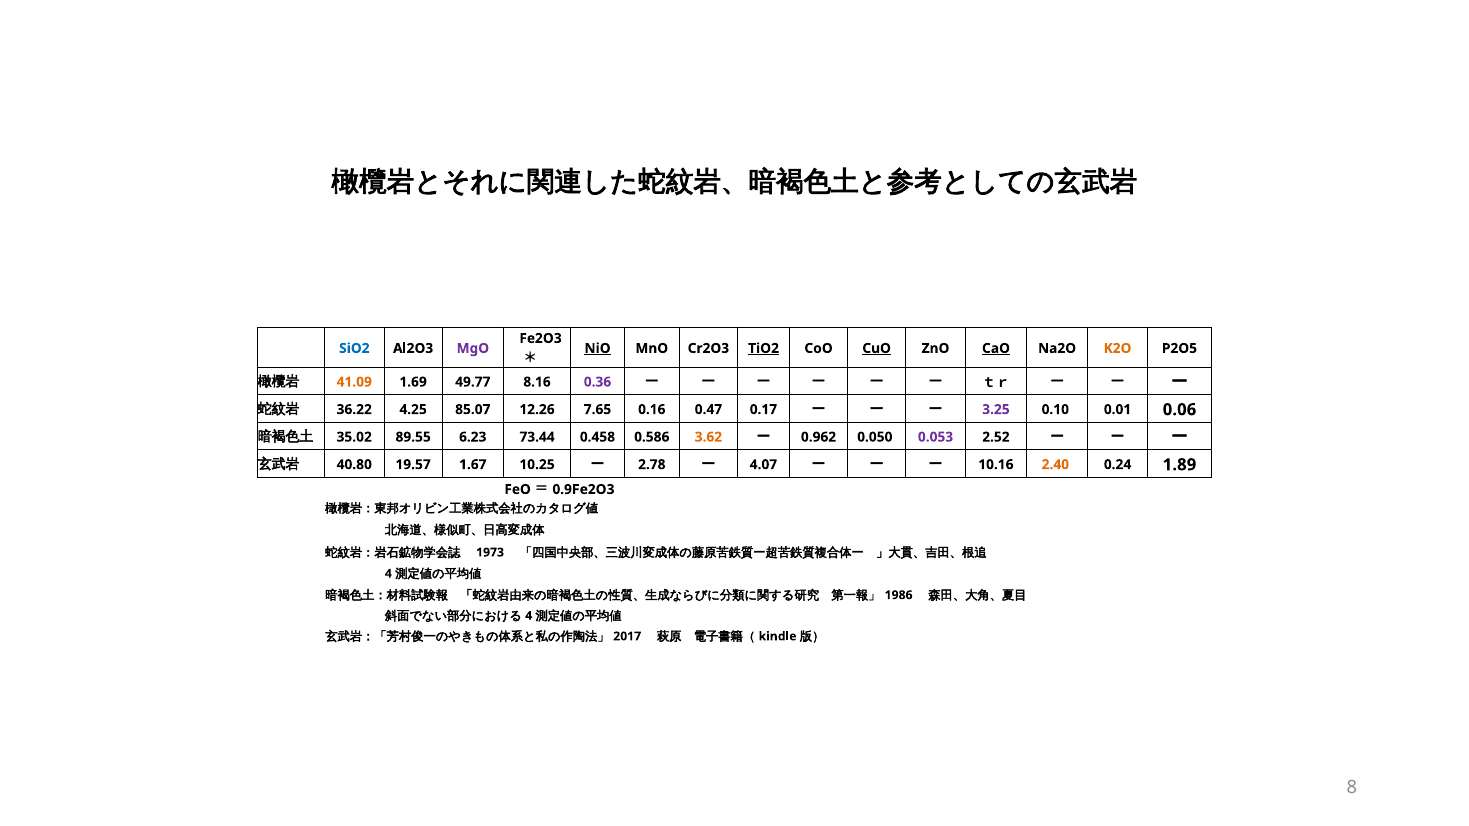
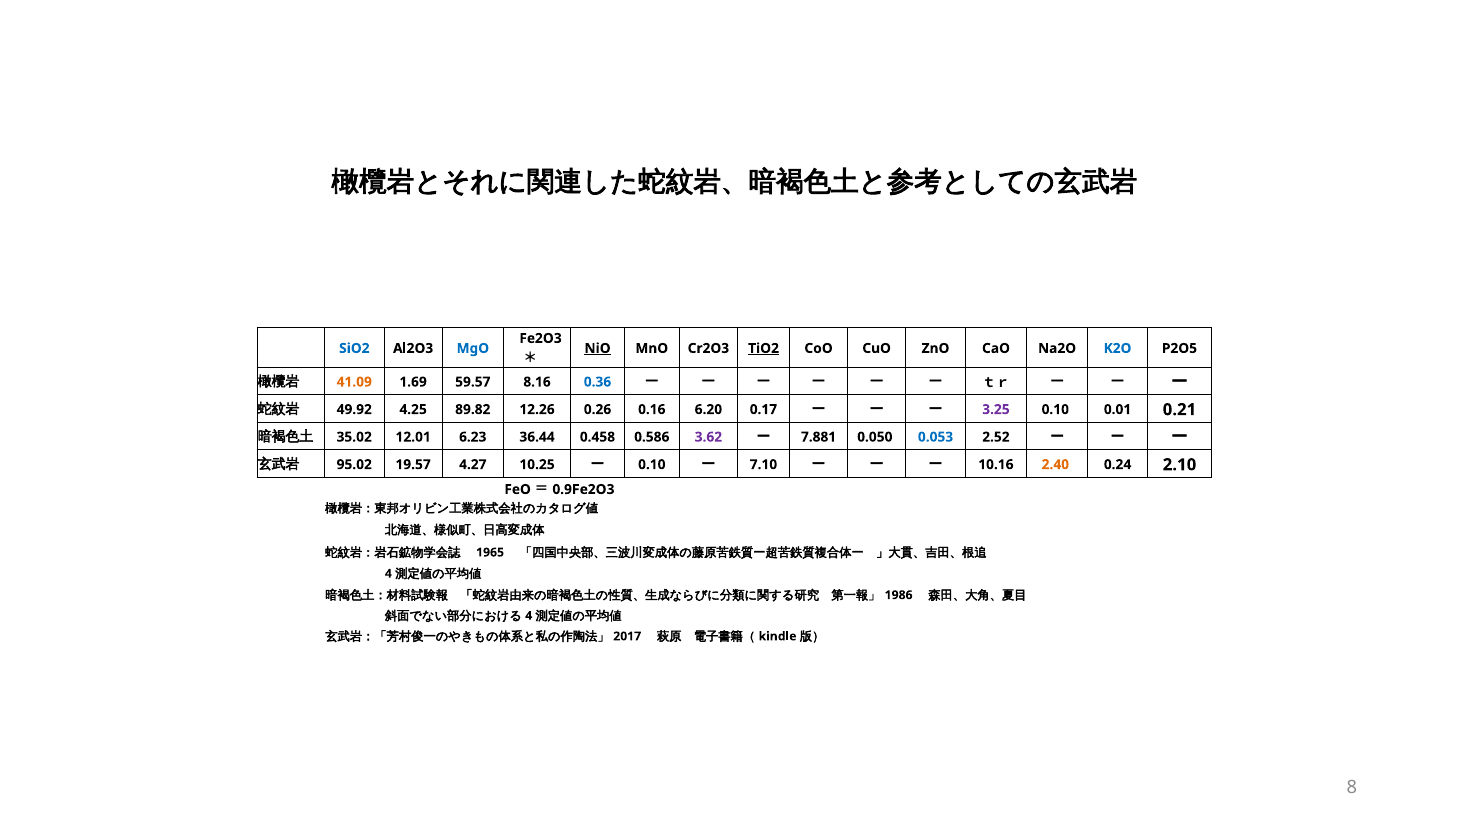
MgO colour: purple -> blue (473, 348)
CuO underline: present -> none (877, 348)
CaO underline: present -> none (996, 348)
K2O colour: orange -> blue (1118, 348)
49.77: 49.77 -> 59.57 (473, 382)
0.36 colour: purple -> blue (598, 382)
36.22: 36.22 -> 49.92 (354, 410)
85.07: 85.07 -> 89.82 (473, 410)
7.65: 7.65 -> 0.26 (598, 410)
0.47: 0.47 -> 6.20 (708, 410)
0.06: 0.06 -> 0.21 (1180, 410)
89.55: 89.55 -> 12.01 (413, 437)
73.44: 73.44 -> 36.44 (537, 437)
3.62 colour: orange -> purple (708, 437)
0.962: 0.962 -> 7.881 (819, 437)
0.053 colour: purple -> blue (936, 437)
40.80: 40.80 -> 95.02 (354, 465)
1.67: 1.67 -> 4.27 (473, 465)
2.78: 2.78 -> 0.10 (652, 465)
4.07: 4.07 -> 7.10 (763, 465)
1.89: 1.89 -> 2.10 (1180, 465)
1973: 1973 -> 1965 (490, 553)
